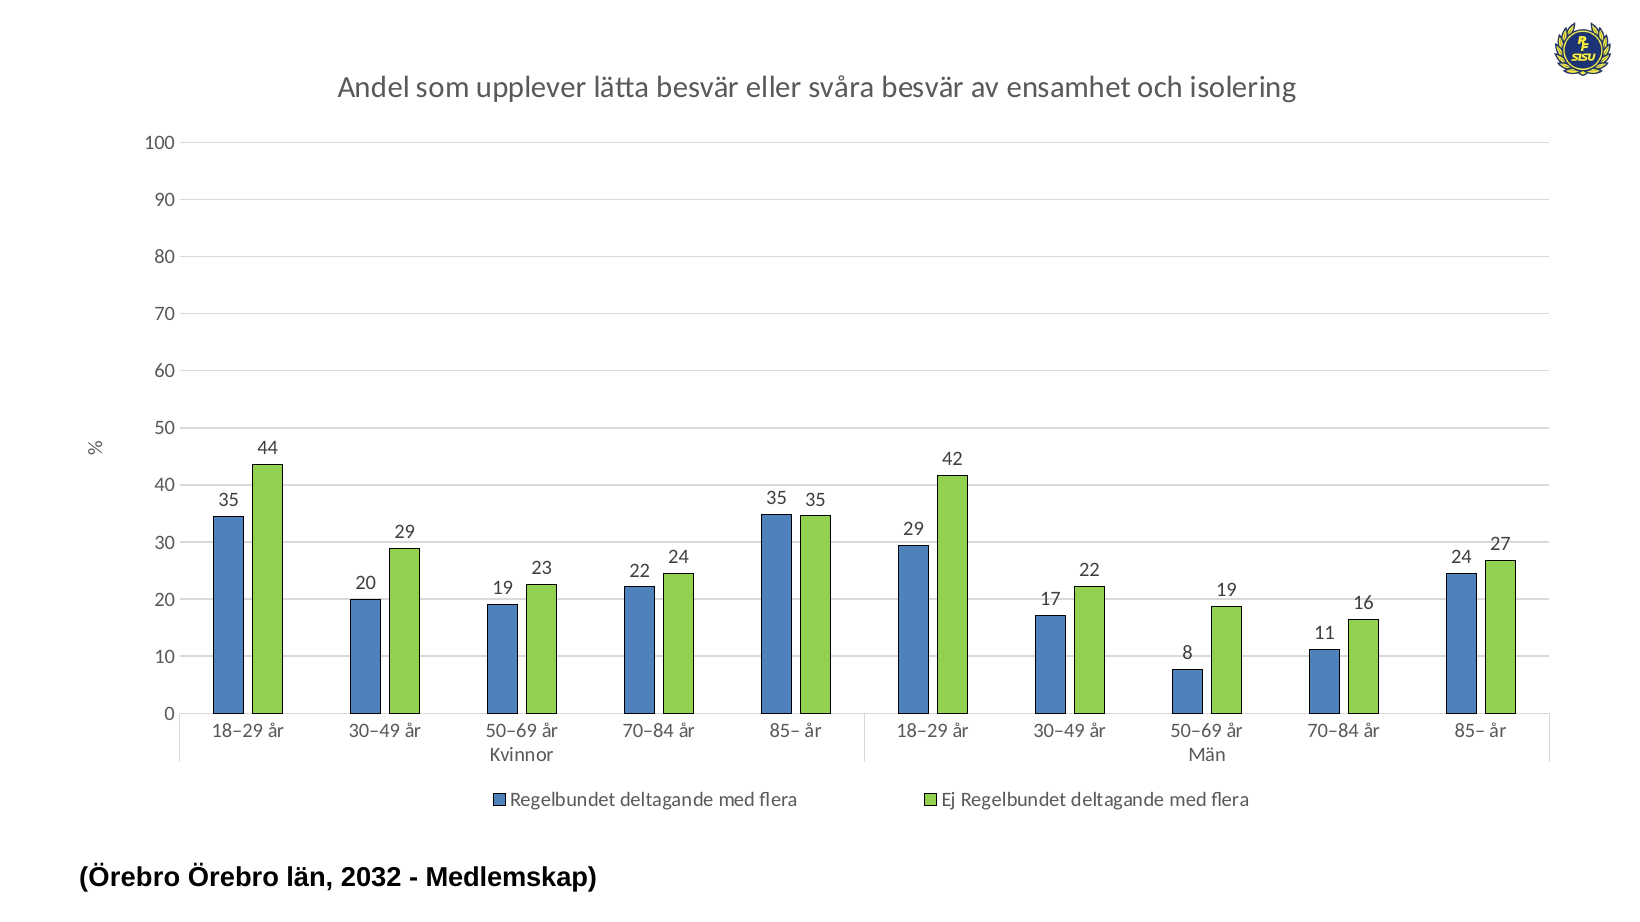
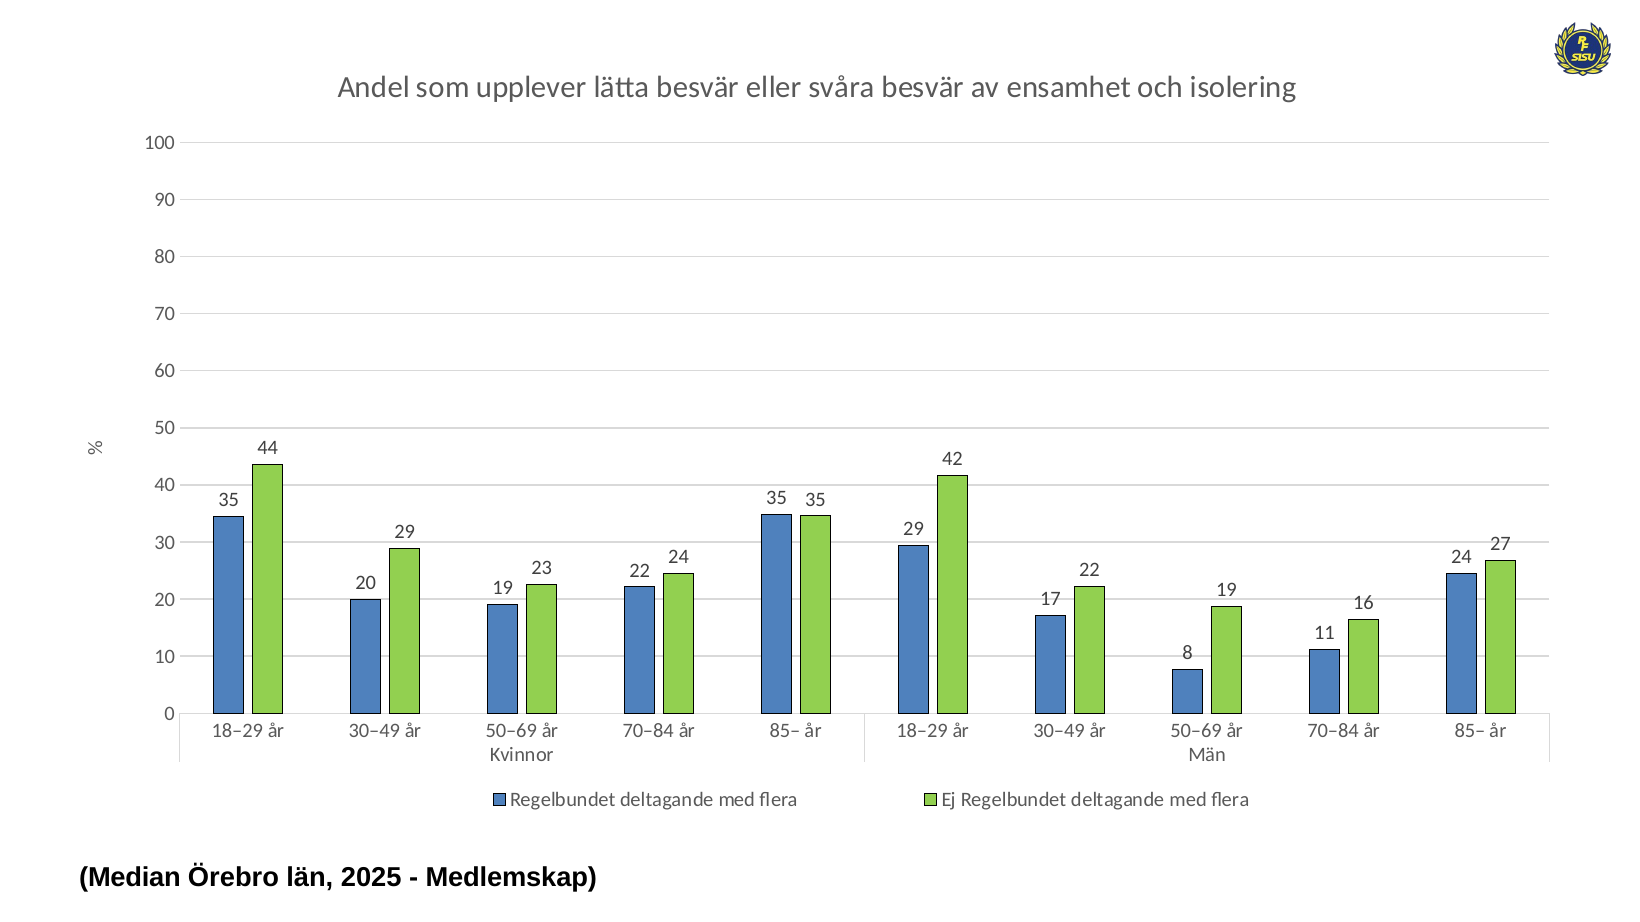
Örebro: Örebro -> Median (130, 878)
2032: 2032 -> 2025 (371, 878)
